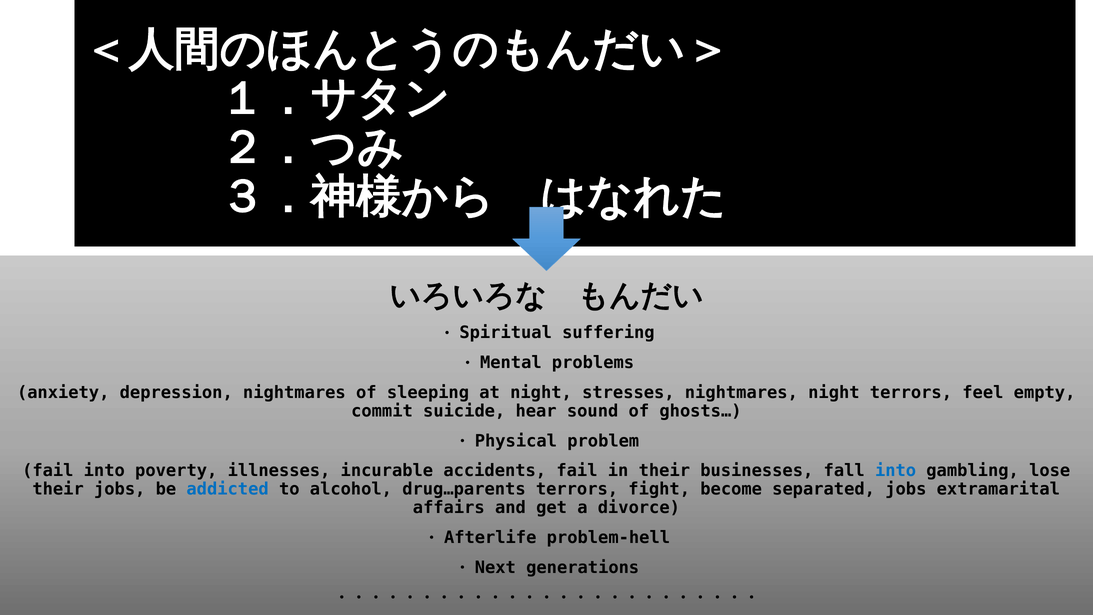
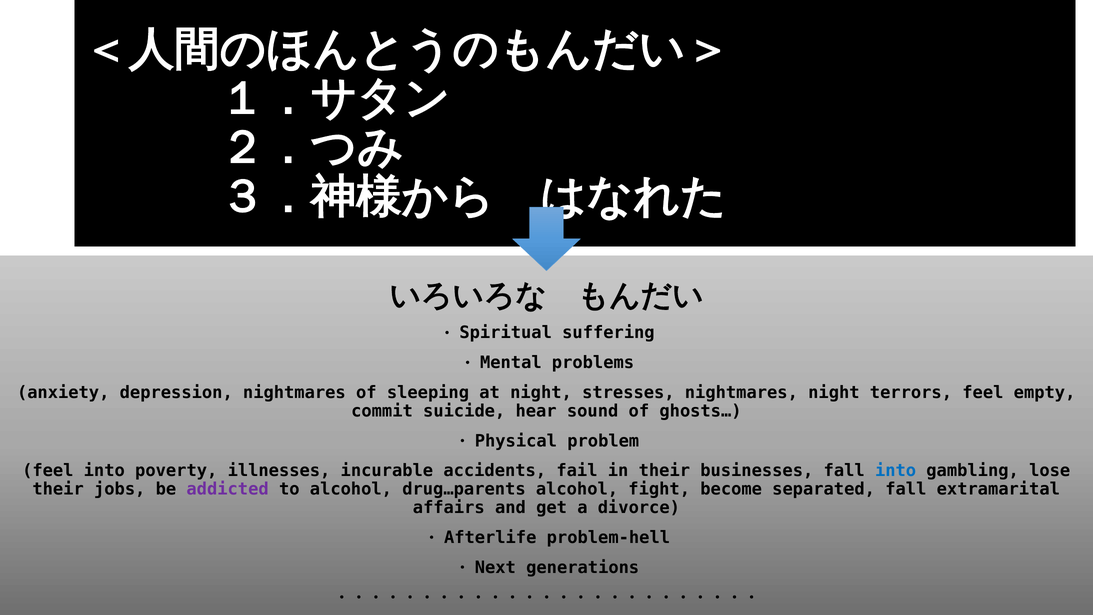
fail: fail -> feel (48, 471)
addicted colour: blue -> purple (228, 489)
drug…parents terrors: terrors -> alcohol (577, 489)
separated jobs: jobs -> fall (906, 489)
